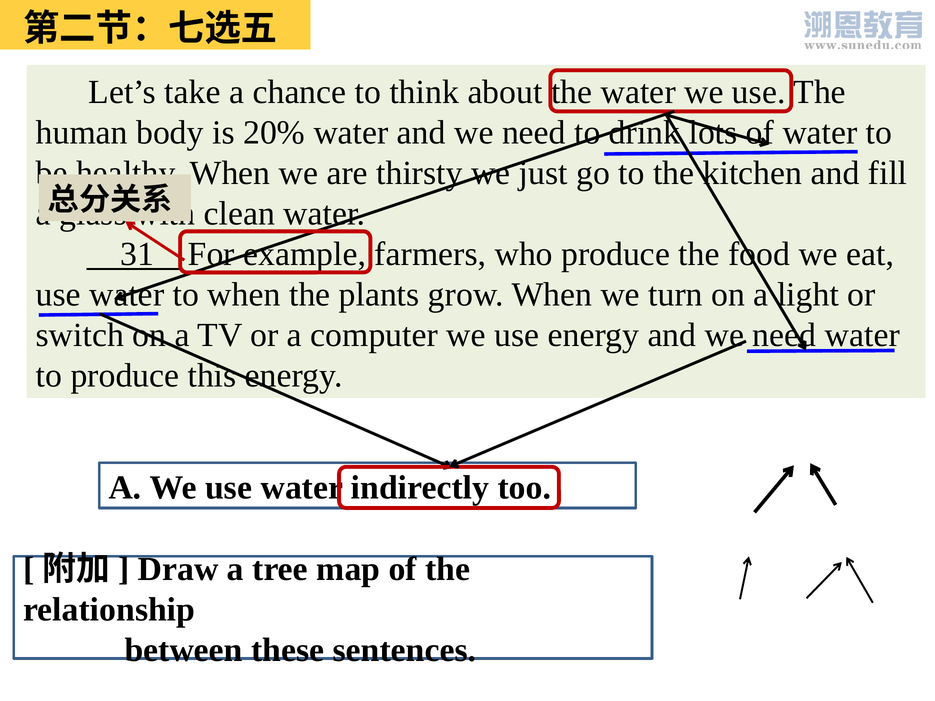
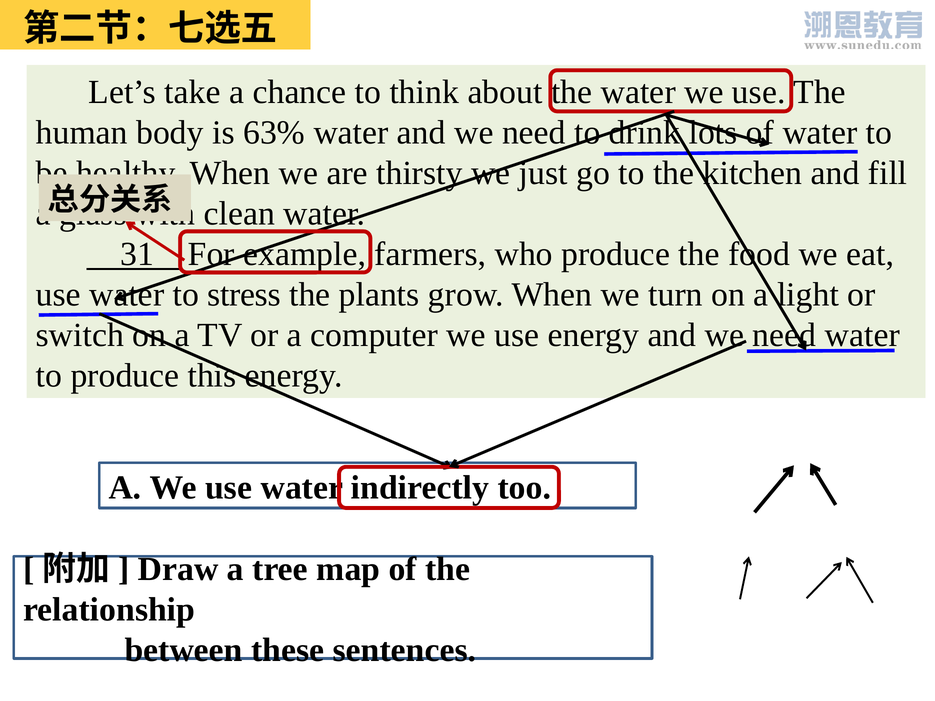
20%: 20% -> 63% (274, 133)
to when: when -> stress (244, 295)
